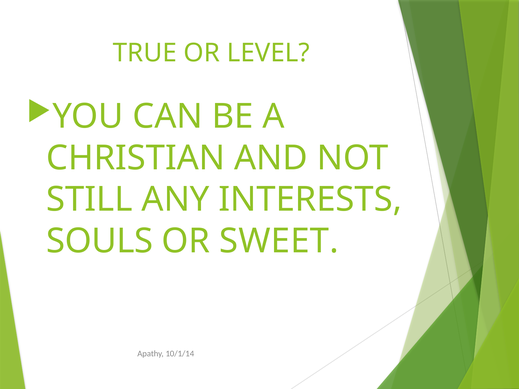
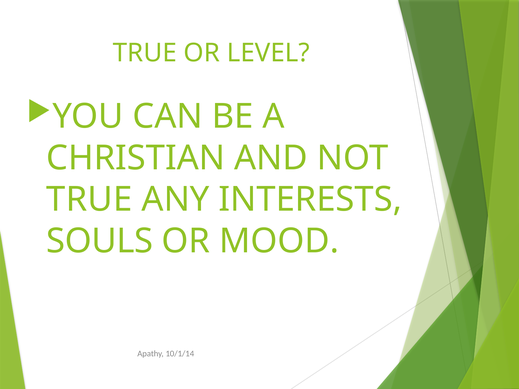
STILL: STILL -> TRUE (89, 200)
SWEET: SWEET -> MOOD (279, 241)
